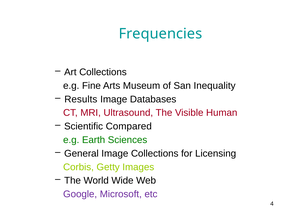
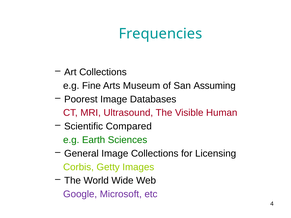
Inequality: Inequality -> Assuming (215, 86)
Results: Results -> Poorest (81, 99)
